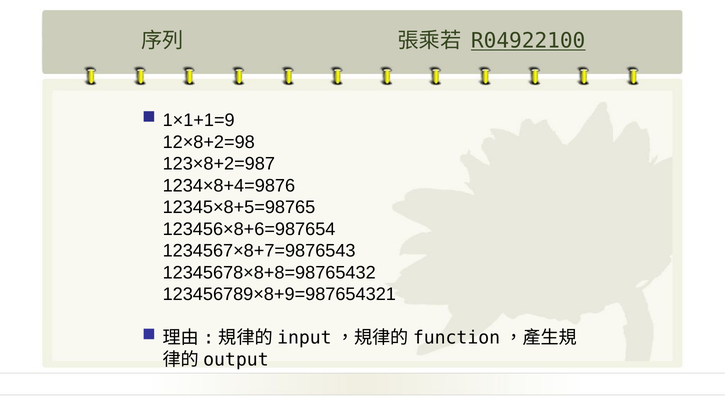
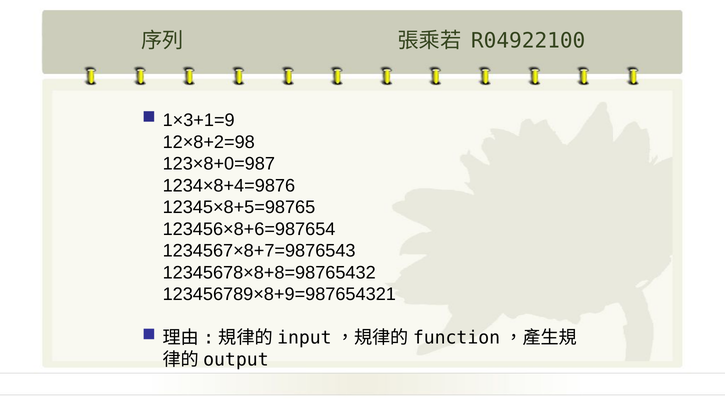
R04922100 underline: present -> none (528, 41)
1×1+1=9: 1×1+1=9 -> 1×3+1=9 (199, 120)
123×8+2=987: 123×8+2=987 -> 123×8+0=987 (219, 164)
